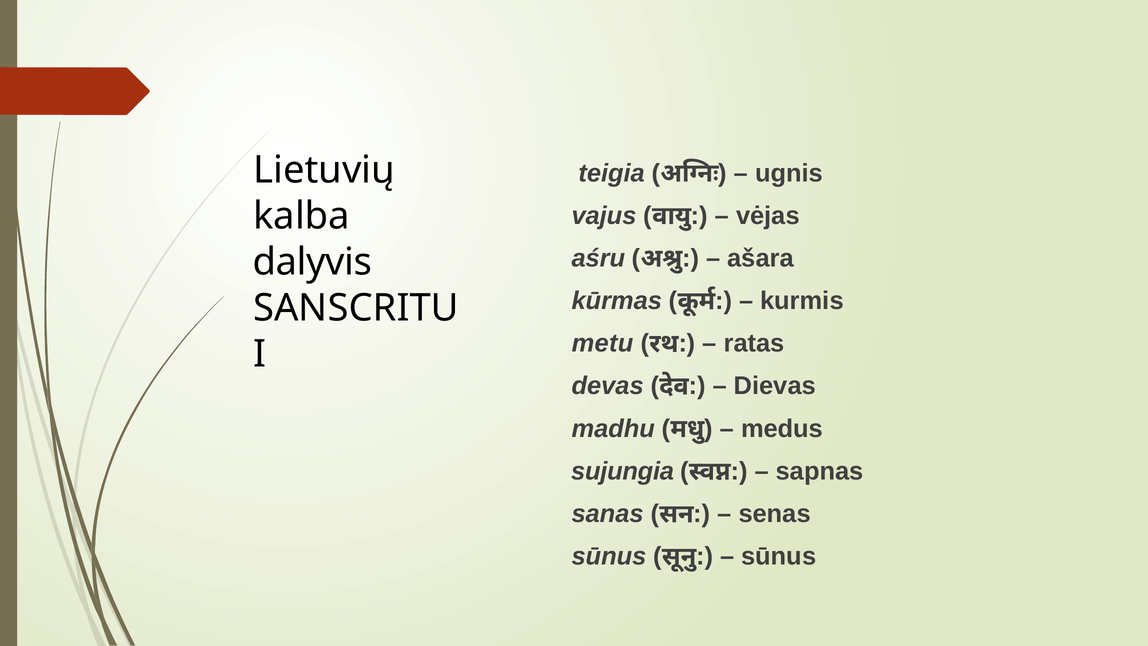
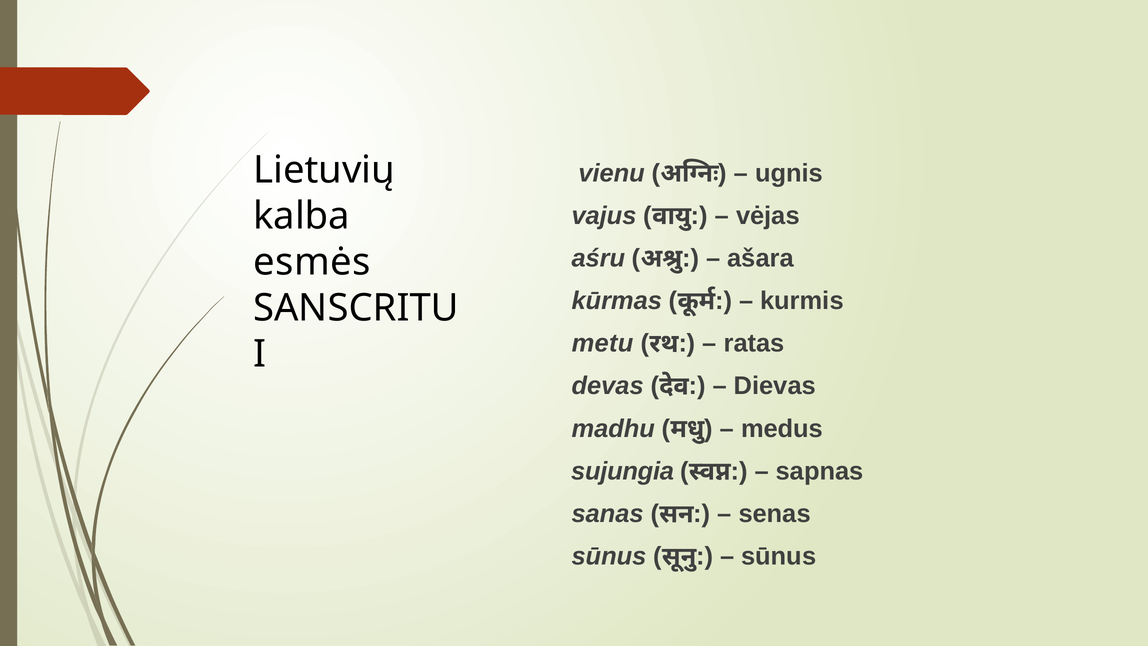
teigia: teigia -> vienu (612, 173)
dalyvis: dalyvis -> esmės (312, 262)
